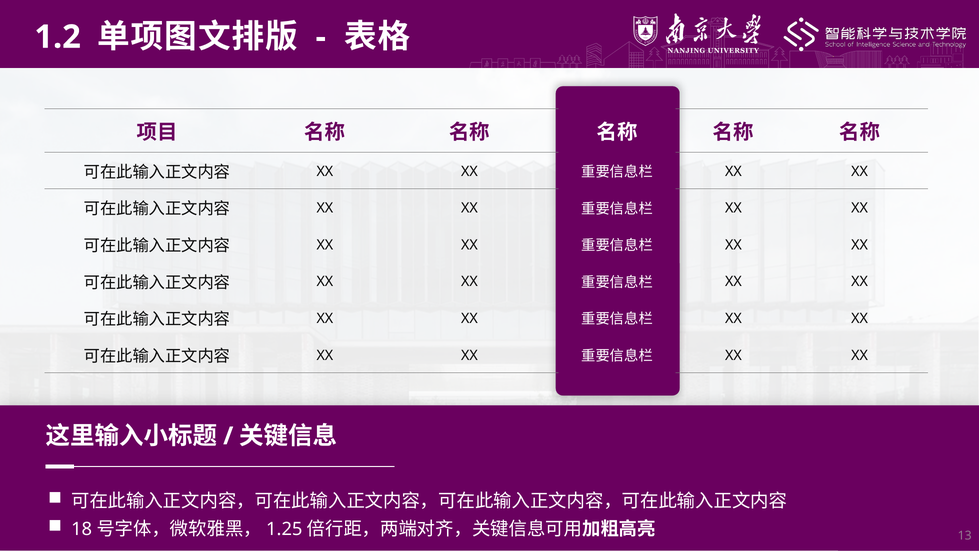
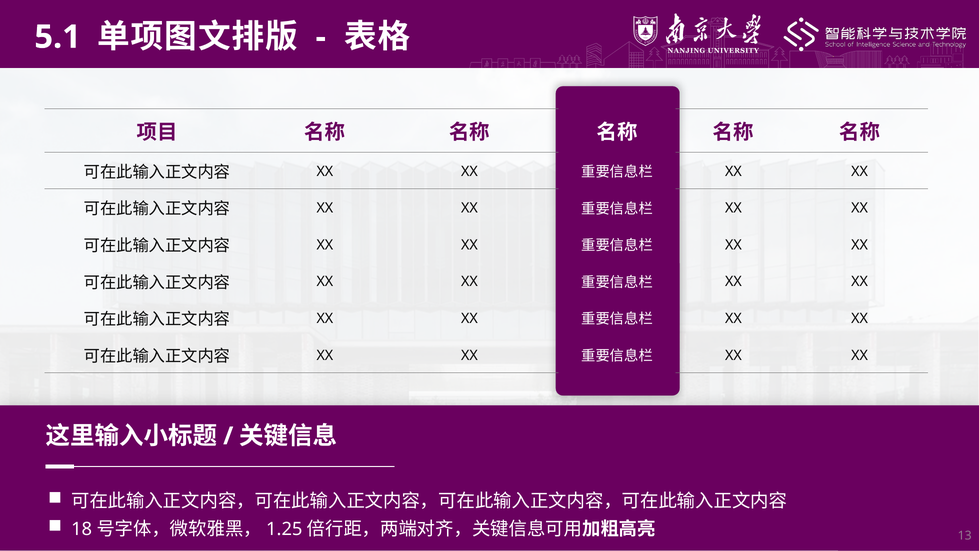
1.2: 1.2 -> 5.1 (58, 37)
